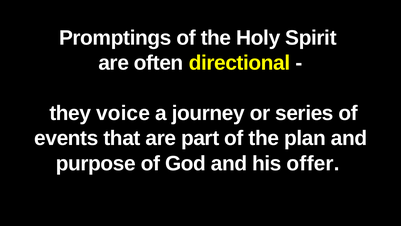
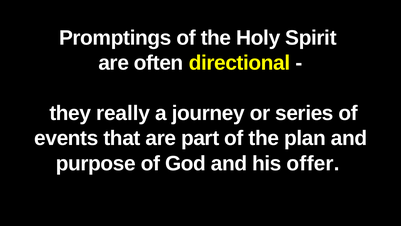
voice: voice -> really (123, 113)
